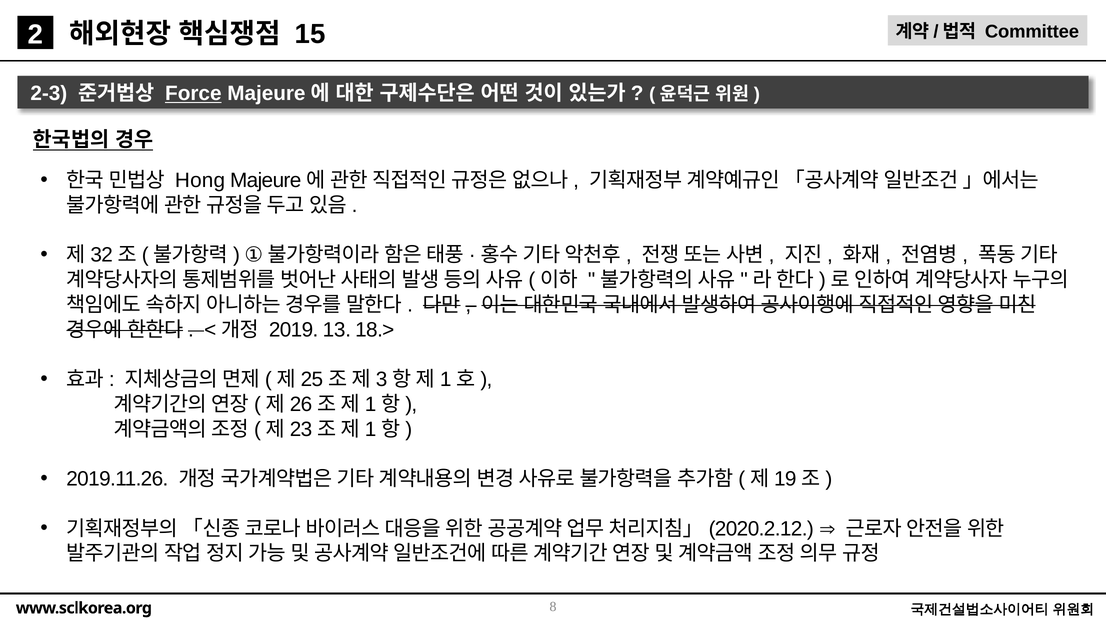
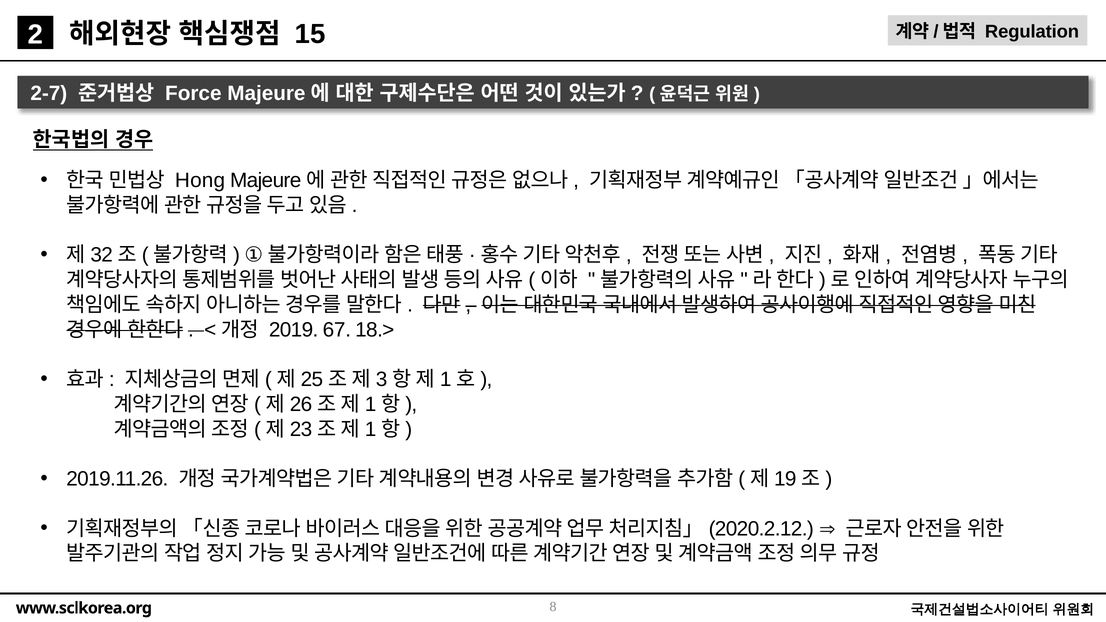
Committee: Committee -> Regulation (1032, 32)
2-3: 2-3 -> 2-7 (49, 94)
Force underline: present -> none (193, 94)
13: 13 -> 67 (337, 330)
